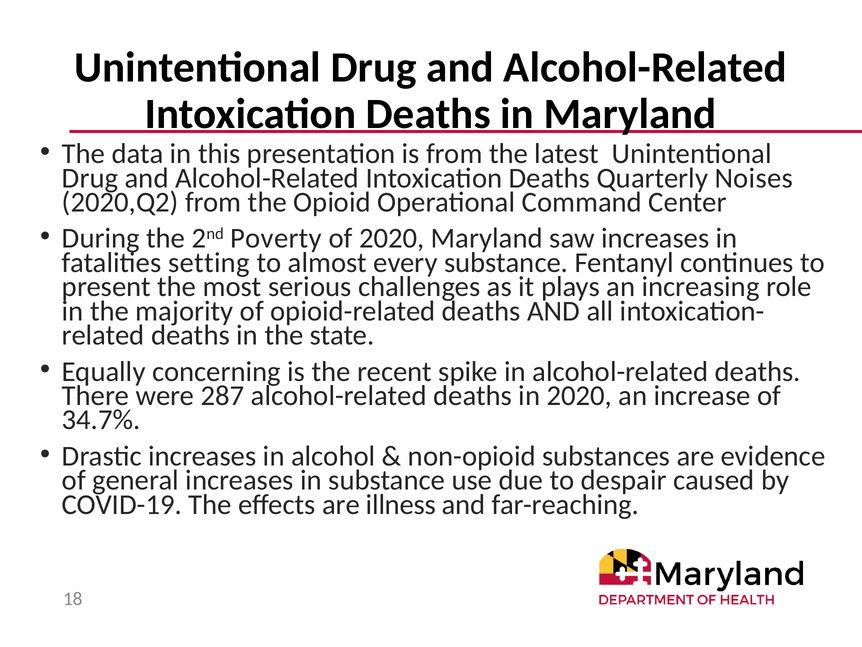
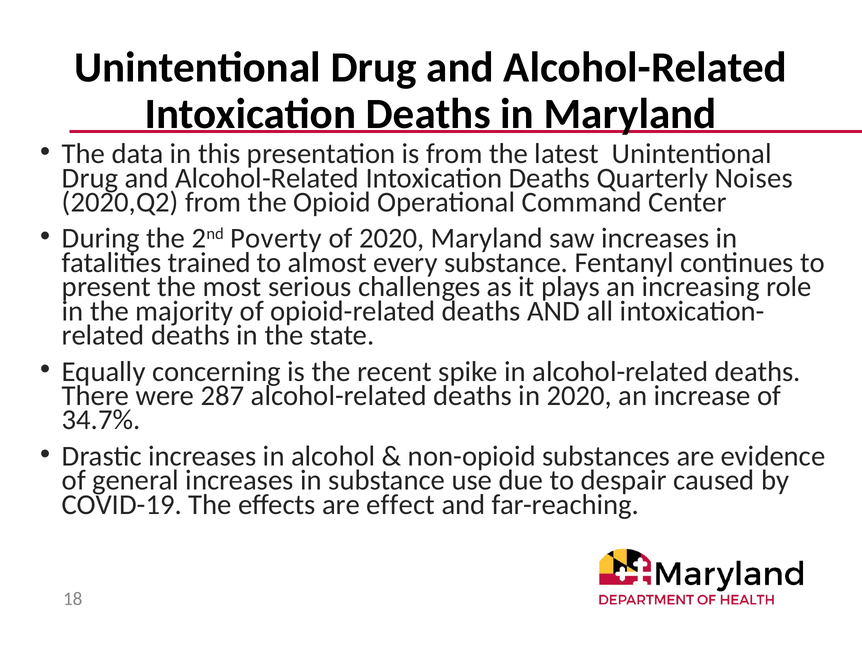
setting: setting -> trained (209, 262)
illness: illness -> effect (401, 504)
